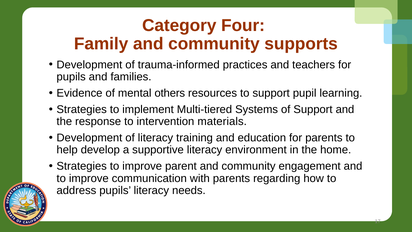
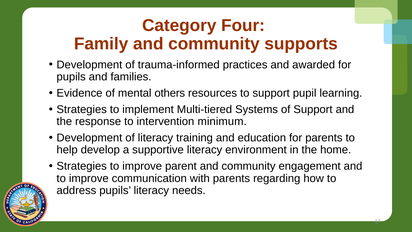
teachers: teachers -> awarded (314, 65)
materials: materials -> minimum (222, 121)
